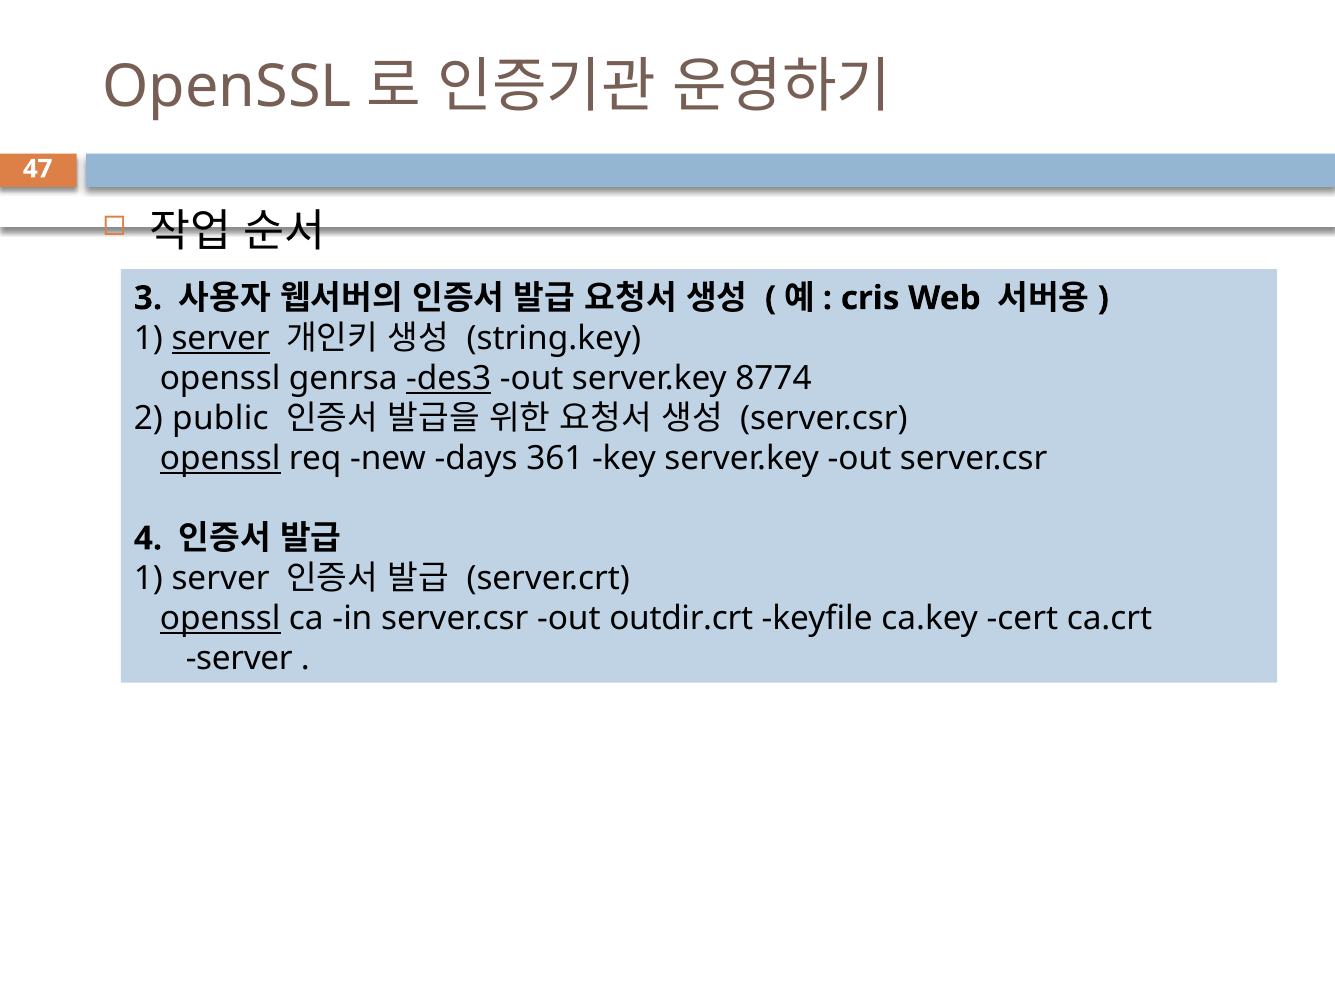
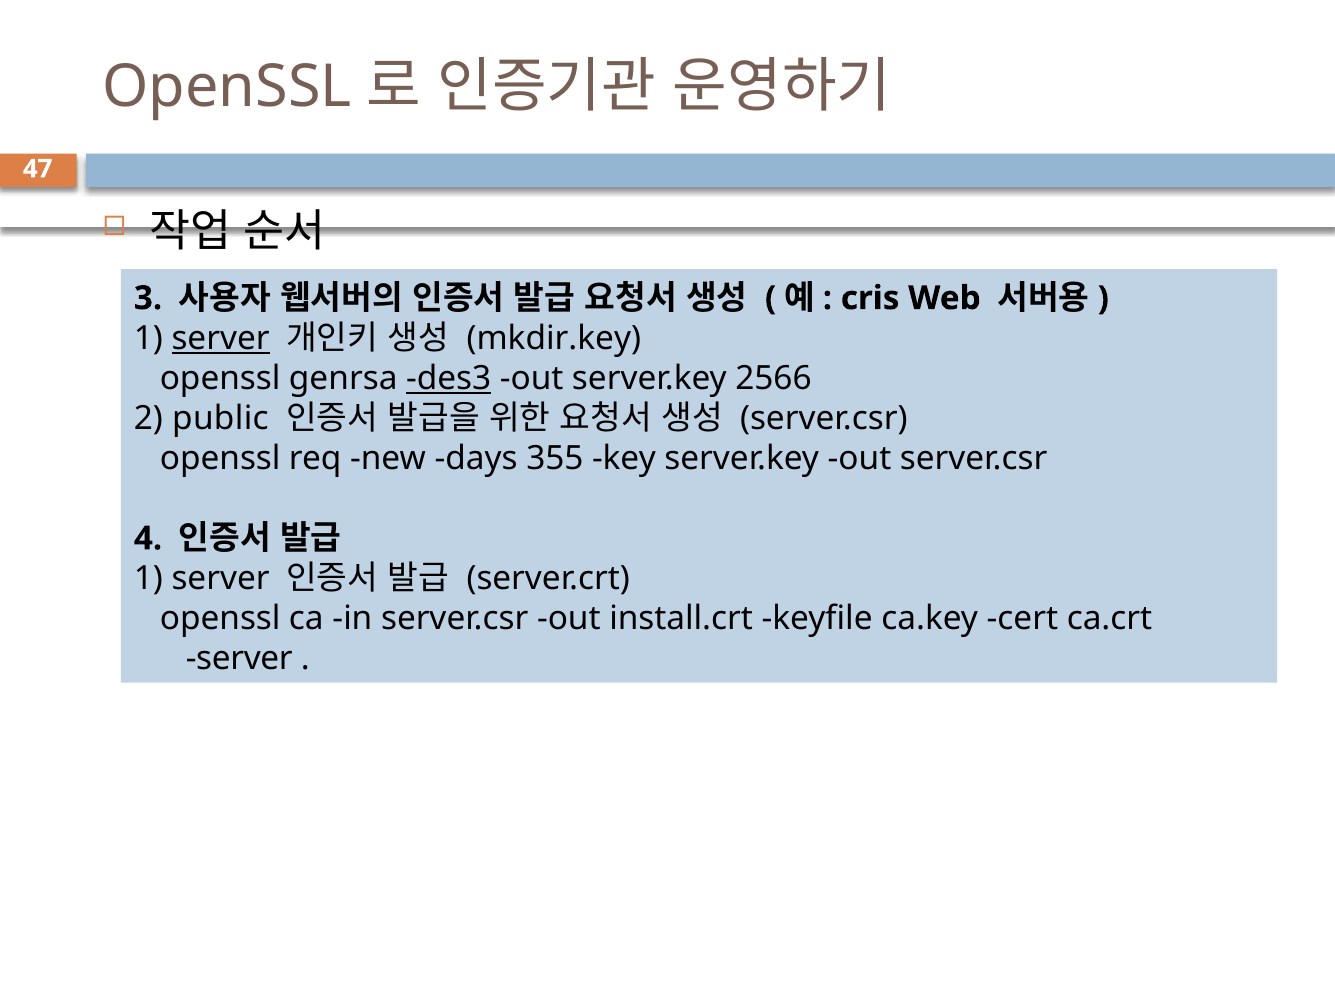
string.key: string.key -> mkdir.key (554, 338)
8774: 8774 -> 2566 (774, 378)
openssl underline: present -> none (220, 458)
361: 361 -> 355 (555, 458)
openssl underline: present -> none (220, 619)
outdir.crt: outdir.crt -> install.crt (681, 619)
